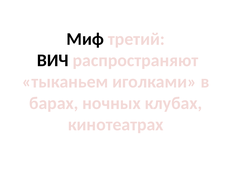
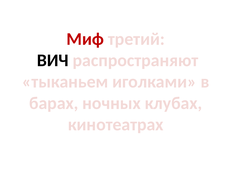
Миф colour: black -> red (85, 39)
